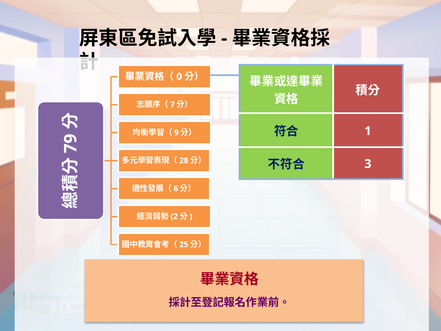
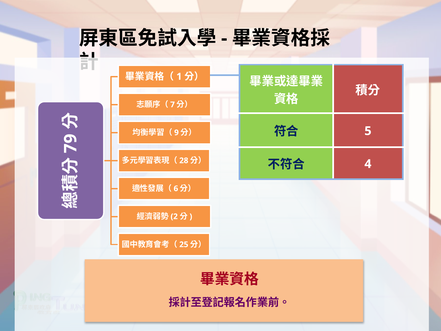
0: 0 -> 1 (179, 77)
1: 1 -> 5 (368, 131)
3: 3 -> 4 (368, 164)
